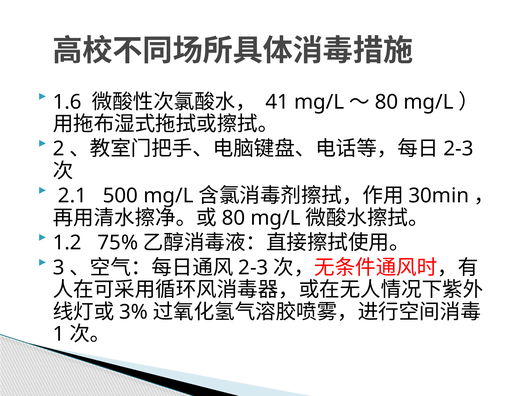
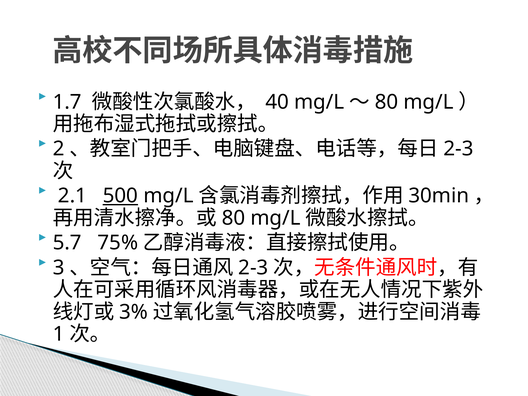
1.6: 1.6 -> 1.7 (67, 102)
41: 41 -> 40 (277, 102)
500 underline: none -> present (120, 196)
1.2: 1.2 -> 5.7 (67, 243)
